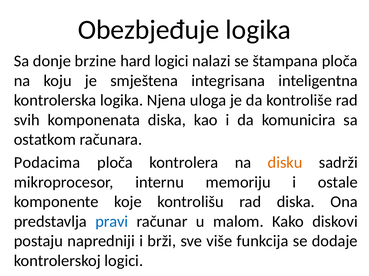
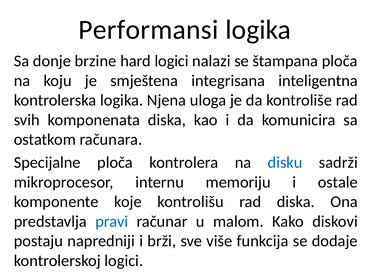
Obezbjeđuje: Obezbjeđuje -> Performansi (148, 30)
Podacima: Podacima -> Specijalne (47, 163)
disku colour: orange -> blue (285, 163)
